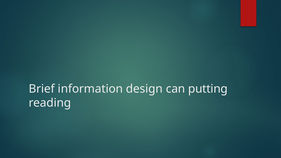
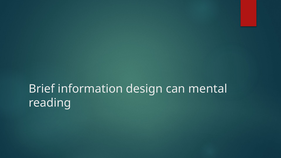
putting: putting -> mental (208, 89)
